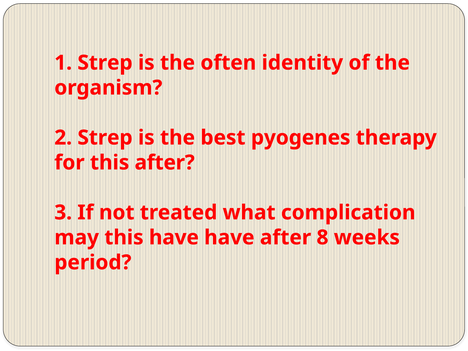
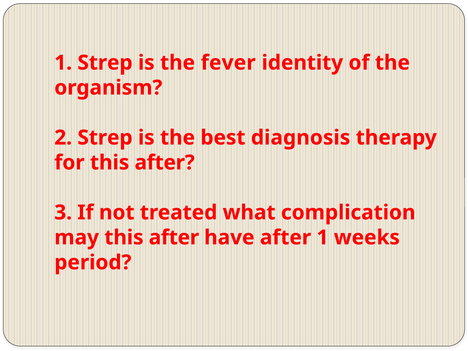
often: often -> fever (228, 63)
pyogenes: pyogenes -> diagnosis (301, 138)
may this have: have -> after (174, 238)
after 8: 8 -> 1 (322, 238)
